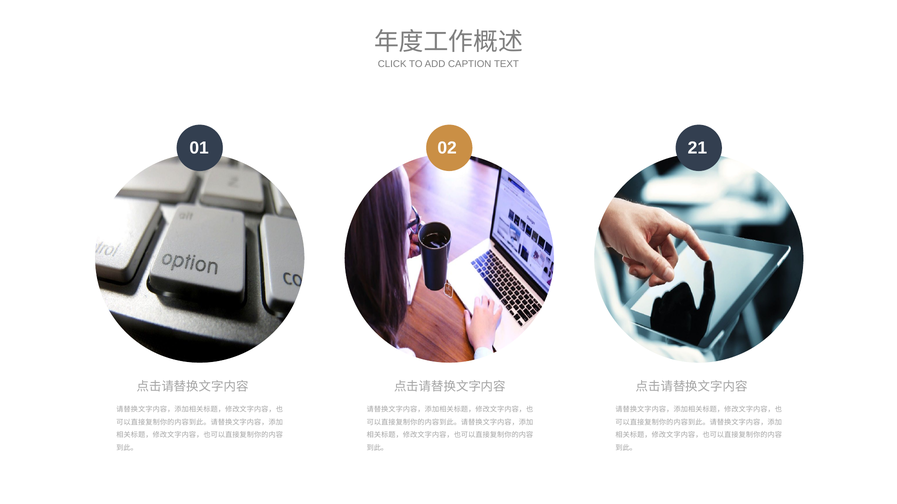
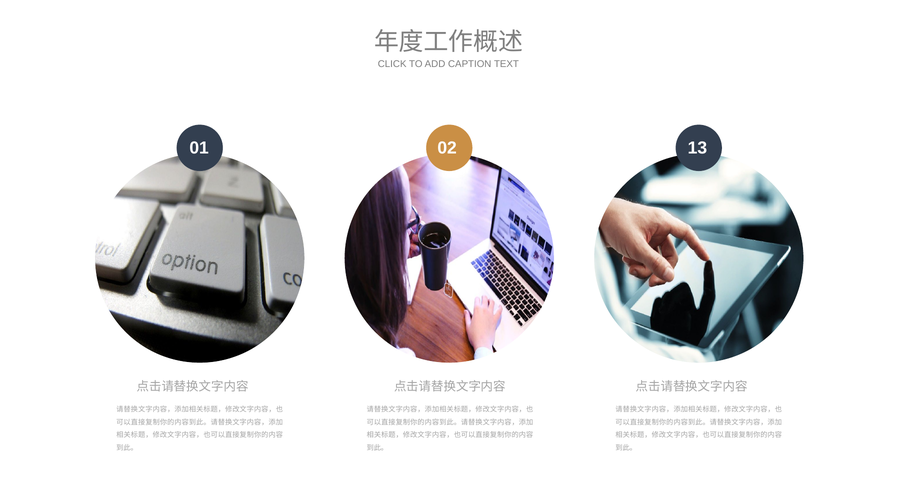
21: 21 -> 13 (697, 148)
